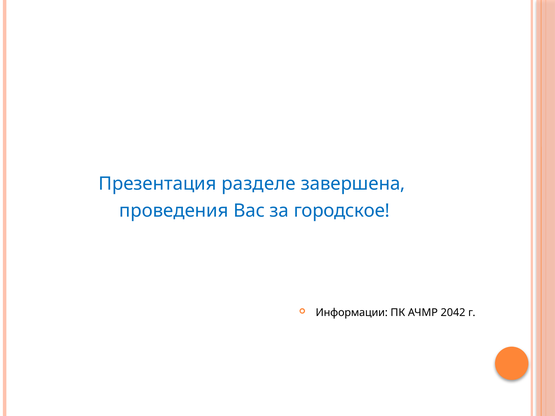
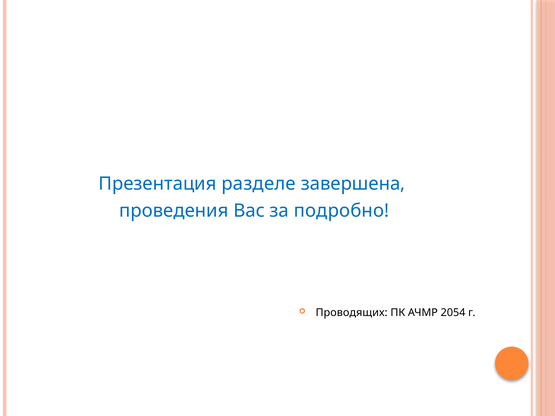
городское: городское -> подробно (342, 211)
Информации: Информации -> Проводящих (352, 313)
2042: 2042 -> 2054 (453, 313)
